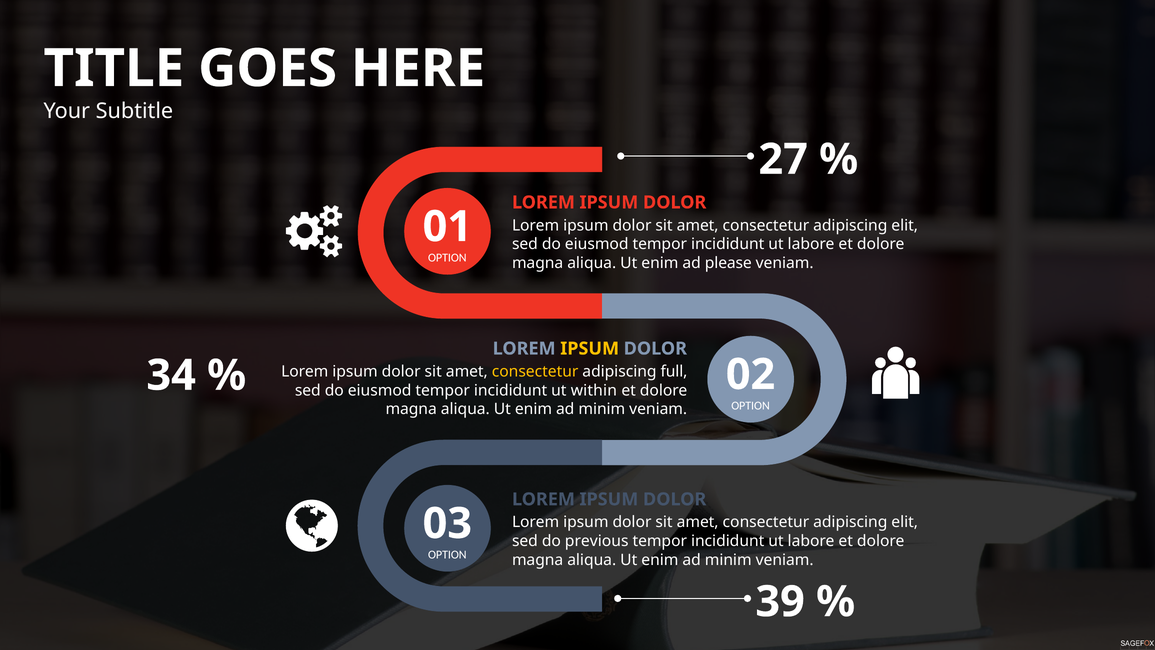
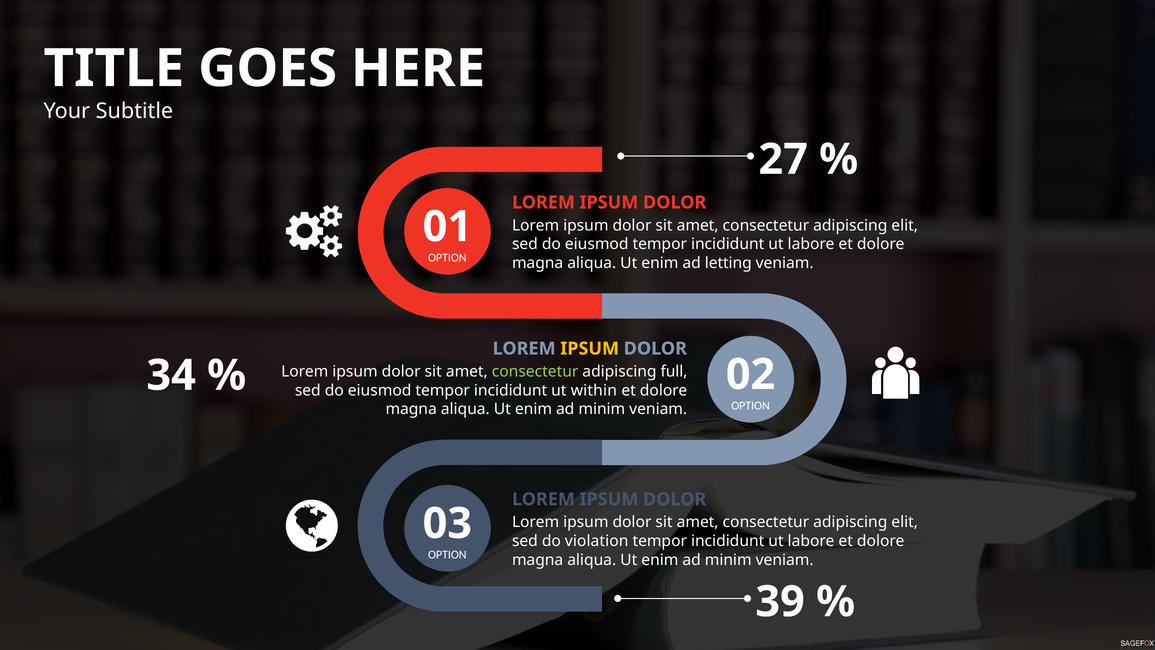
please: please -> letting (728, 263)
consectetur colour: yellow -> light green (535, 371)
previous: previous -> violation (597, 541)
